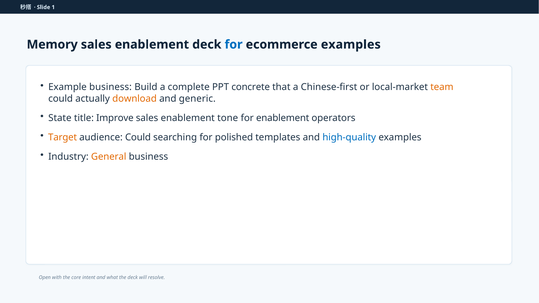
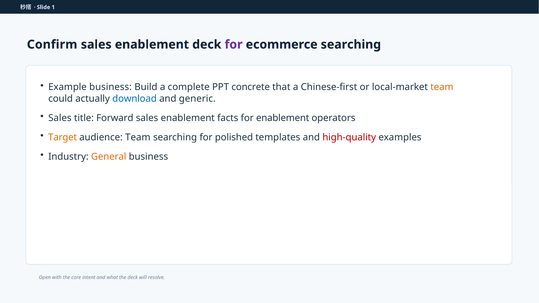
Memory: Memory -> Confirm (52, 45)
for colour: blue -> purple (234, 45)
ecommerce examples: examples -> searching (351, 45)
download colour: orange -> blue (135, 99)
State: State -> Sales (60, 118)
Improve: Improve -> Forward (115, 118)
tone: tone -> facts (228, 118)
audience Could: Could -> Team (138, 137)
high-quality colour: blue -> red (349, 137)
